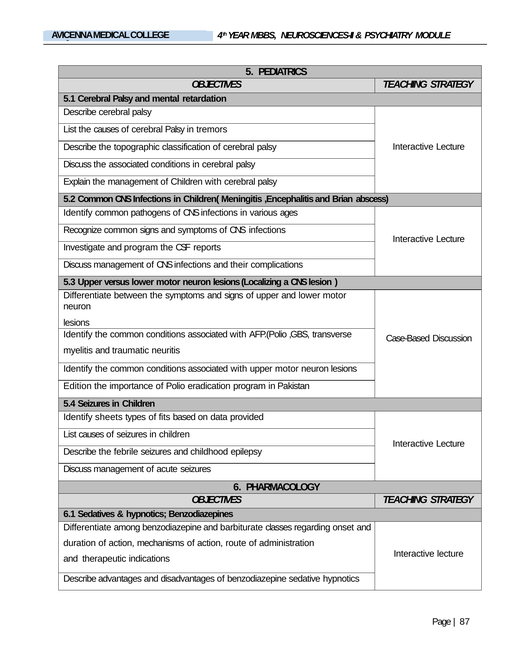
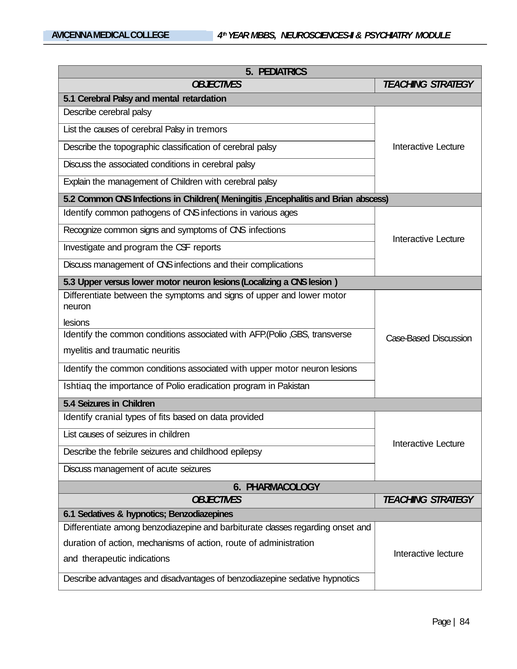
Edition: Edition -> Ishtiaq (77, 386)
sheets: sheets -> cranial (109, 417)
87: 87 -> 84 (465, 622)
